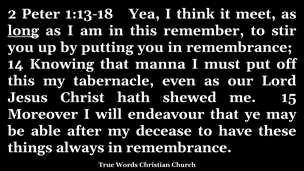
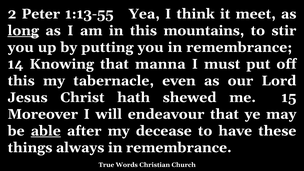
1:13-18: 1:13-18 -> 1:13-55 (89, 14)
remember: remember -> mountains (204, 31)
able underline: none -> present (46, 131)
